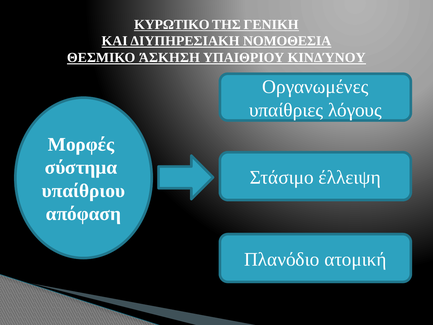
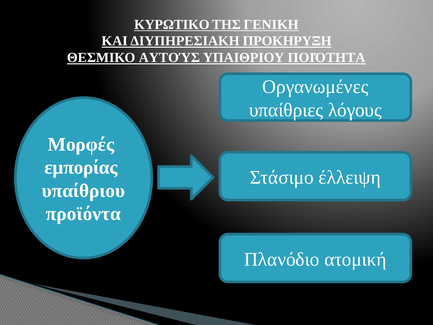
ΝΟΜΟΘΕΣΙΑ: ΝΟΜΟΘΕΣΙΑ -> ΠΡΟΚΗΡΥΞΗ (287, 41)
ΆΣΚΗΣΗ: ΆΣΚΗΣΗ -> ΑΥΤΟΎΣ (169, 58)
ΚΙΝΔΎΝΟΥ: ΚΙΝΔΎΝΟΥ -> ΠΟΙΌΤΗΤΑ (327, 58)
σύστημα: σύστημα -> εμπορίας (81, 168)
απόφαση: απόφαση -> προϊόντα (83, 214)
